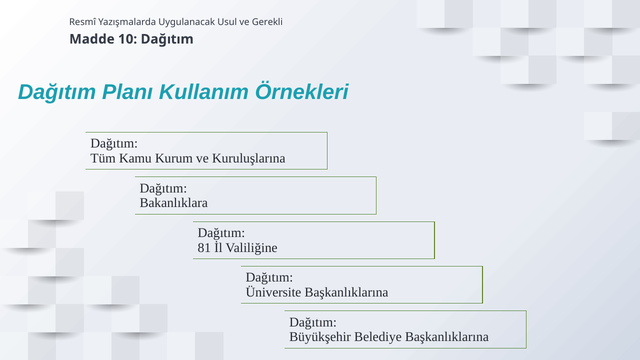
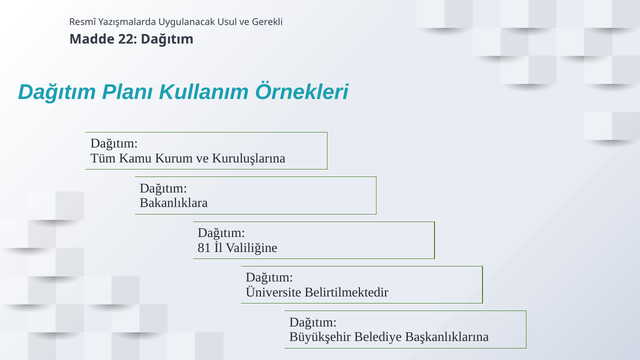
10: 10 -> 22 (128, 39)
Üniversite Başkanlıklarına: Başkanlıklarına -> Belirtilmektedir (347, 292)
